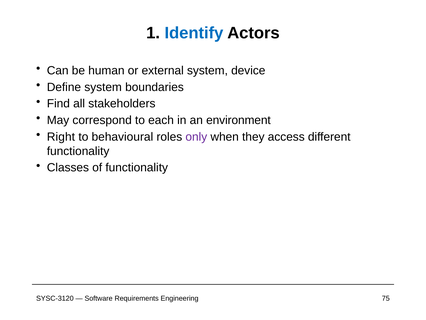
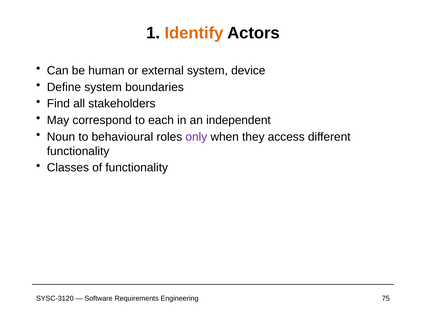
Identify colour: blue -> orange (194, 33)
environment: environment -> independent (238, 120)
Right: Right -> Noun (61, 137)
